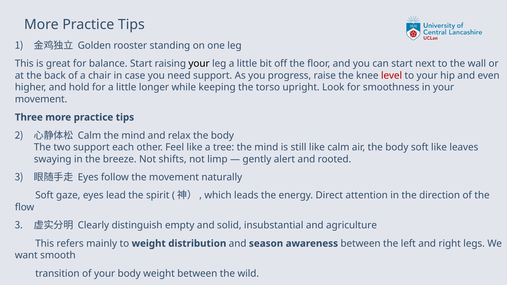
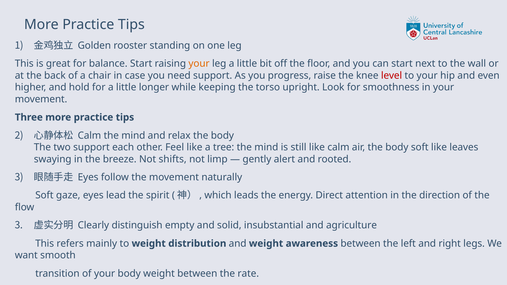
your colour: black -> orange (199, 64)
and season: season -> weight (266, 244)
wild: wild -> rate (248, 274)
